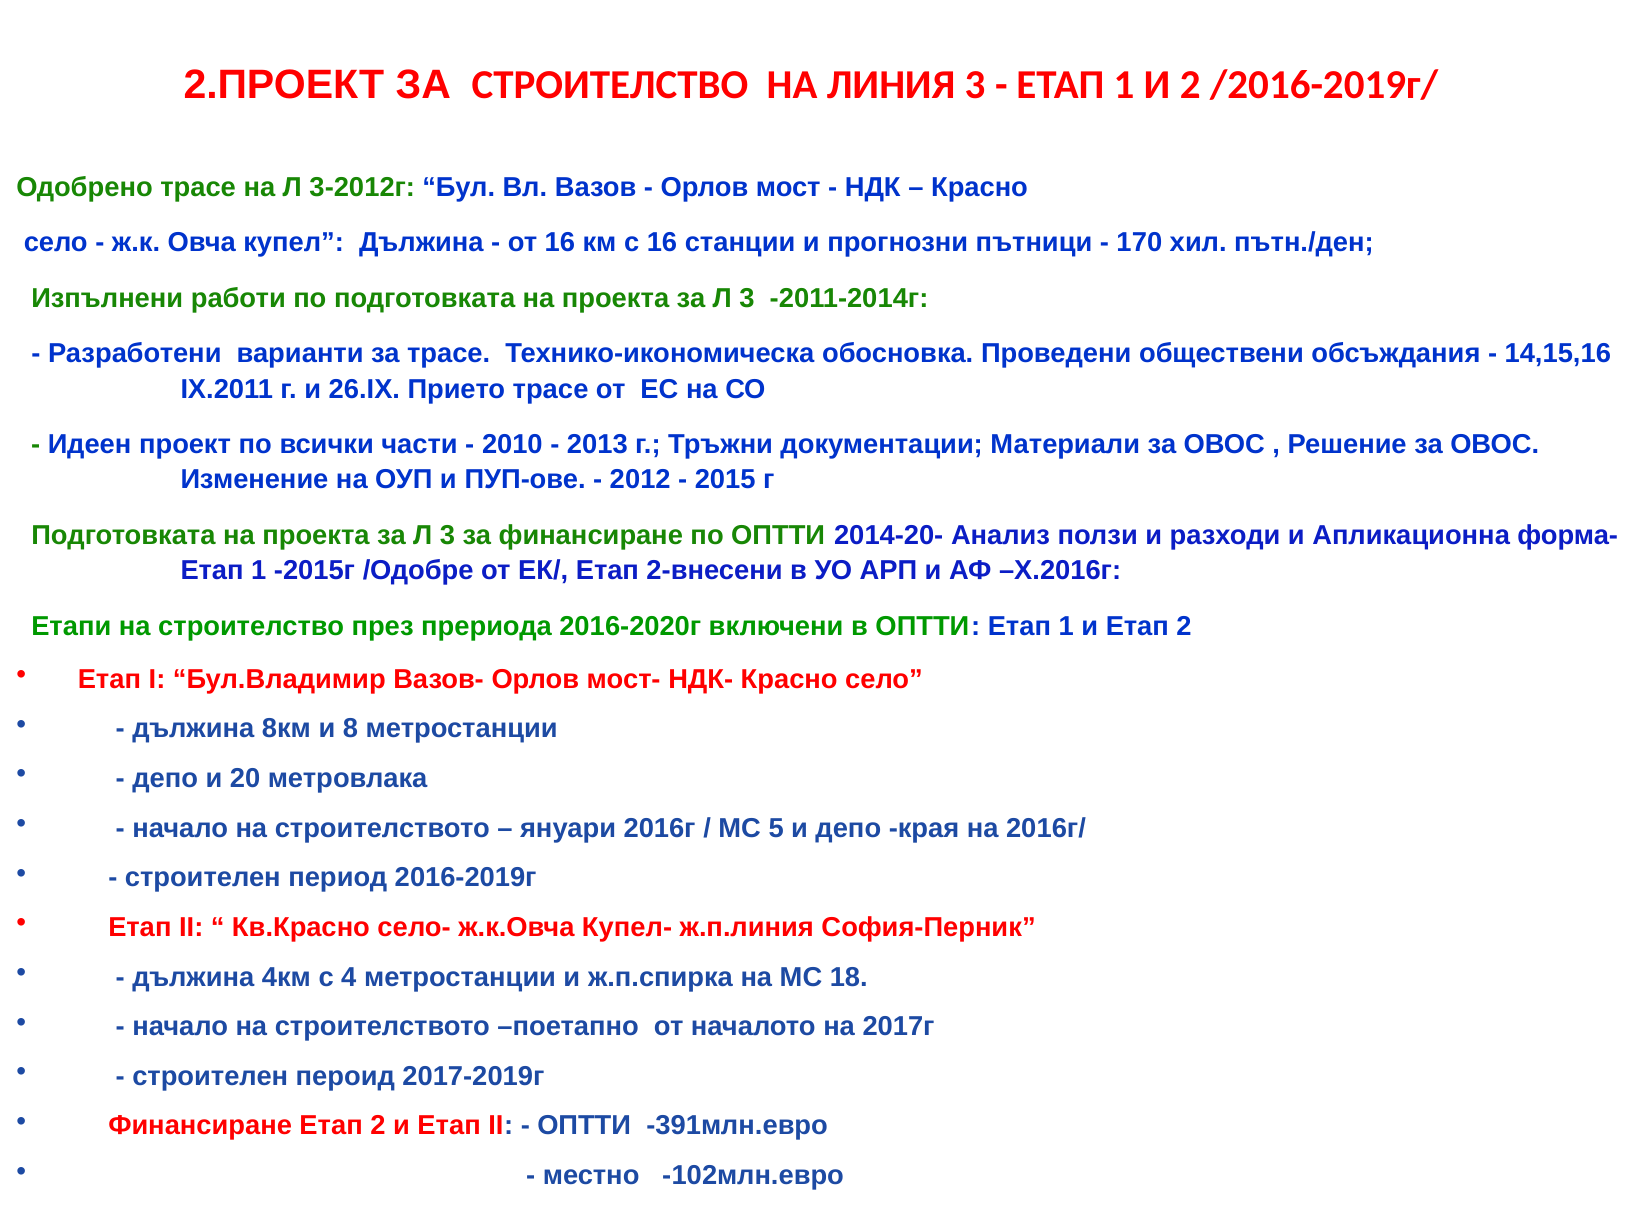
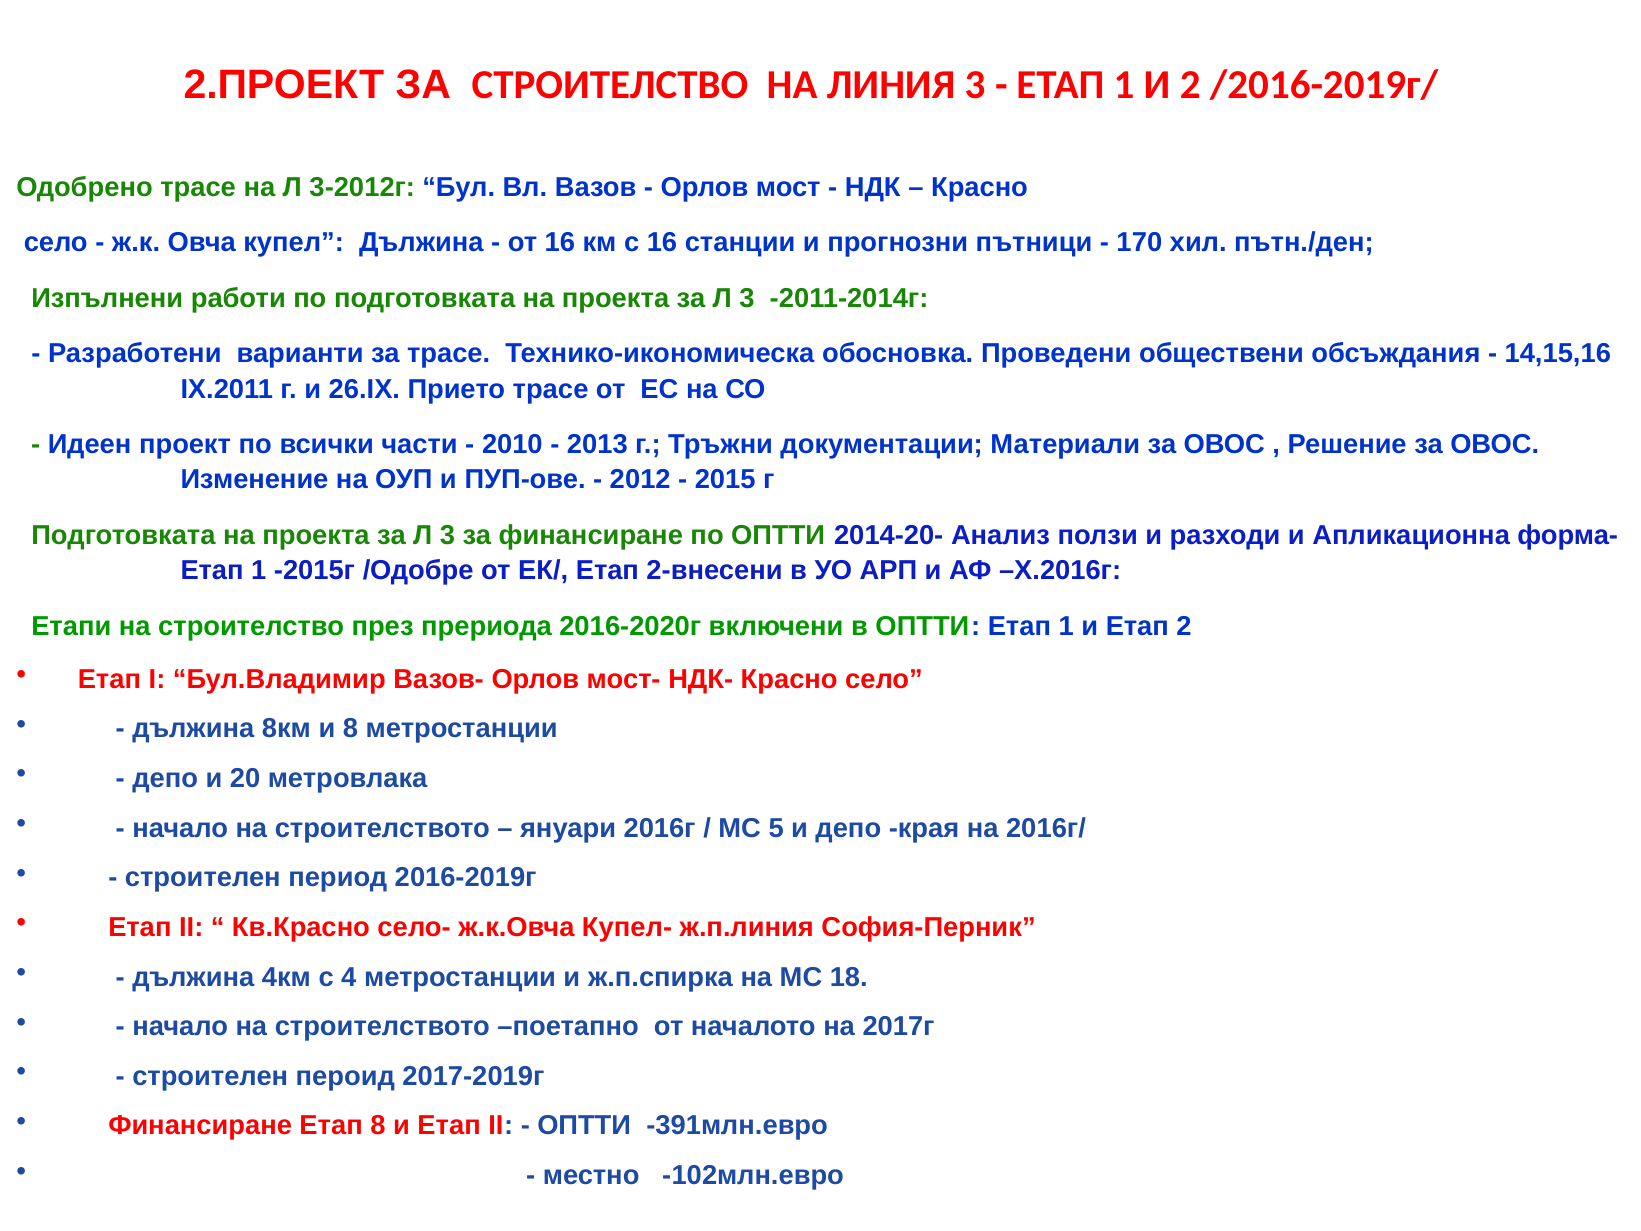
Финансиране Етап 2: 2 -> 8 (378, 1126)
